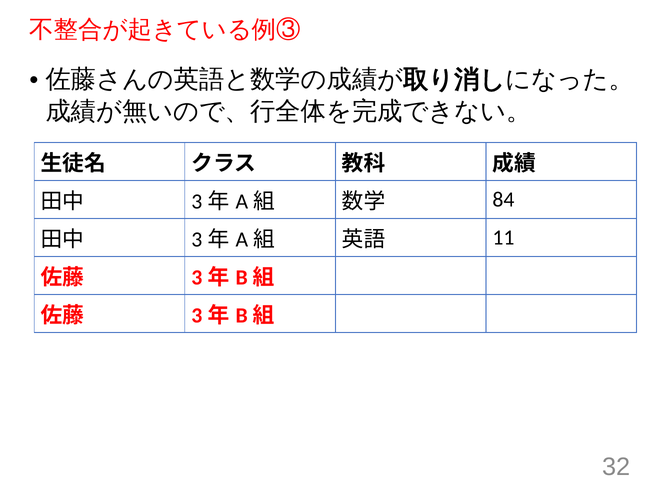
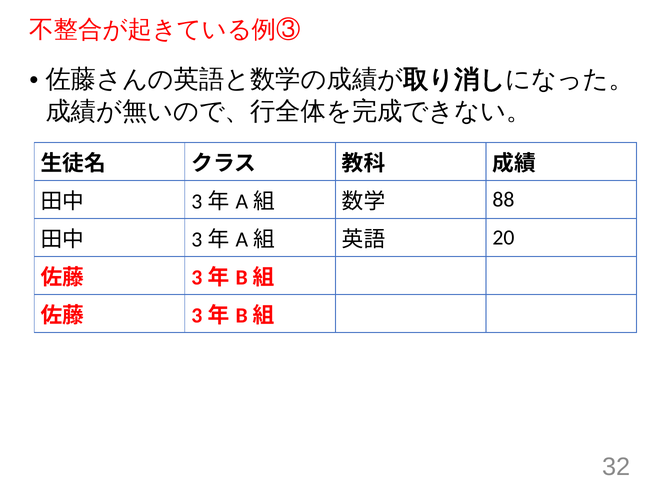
84: 84 -> 88 (503, 200)
11: 11 -> 20 (503, 238)
